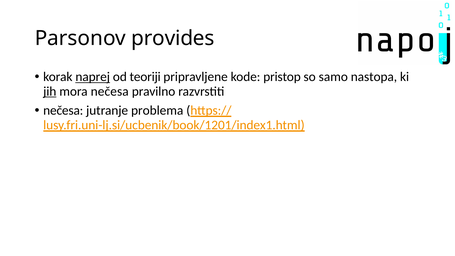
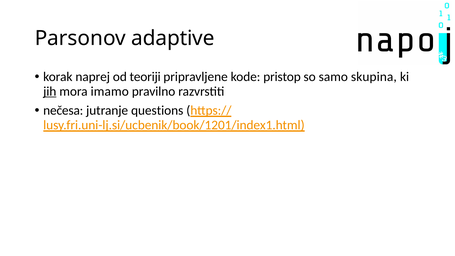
provides: provides -> adaptive (173, 38)
naprej underline: present -> none (93, 77)
nastopa: nastopa -> skupina (374, 77)
mora nečesa: nečesa -> imamo (110, 91)
problema: problema -> questions (157, 111)
